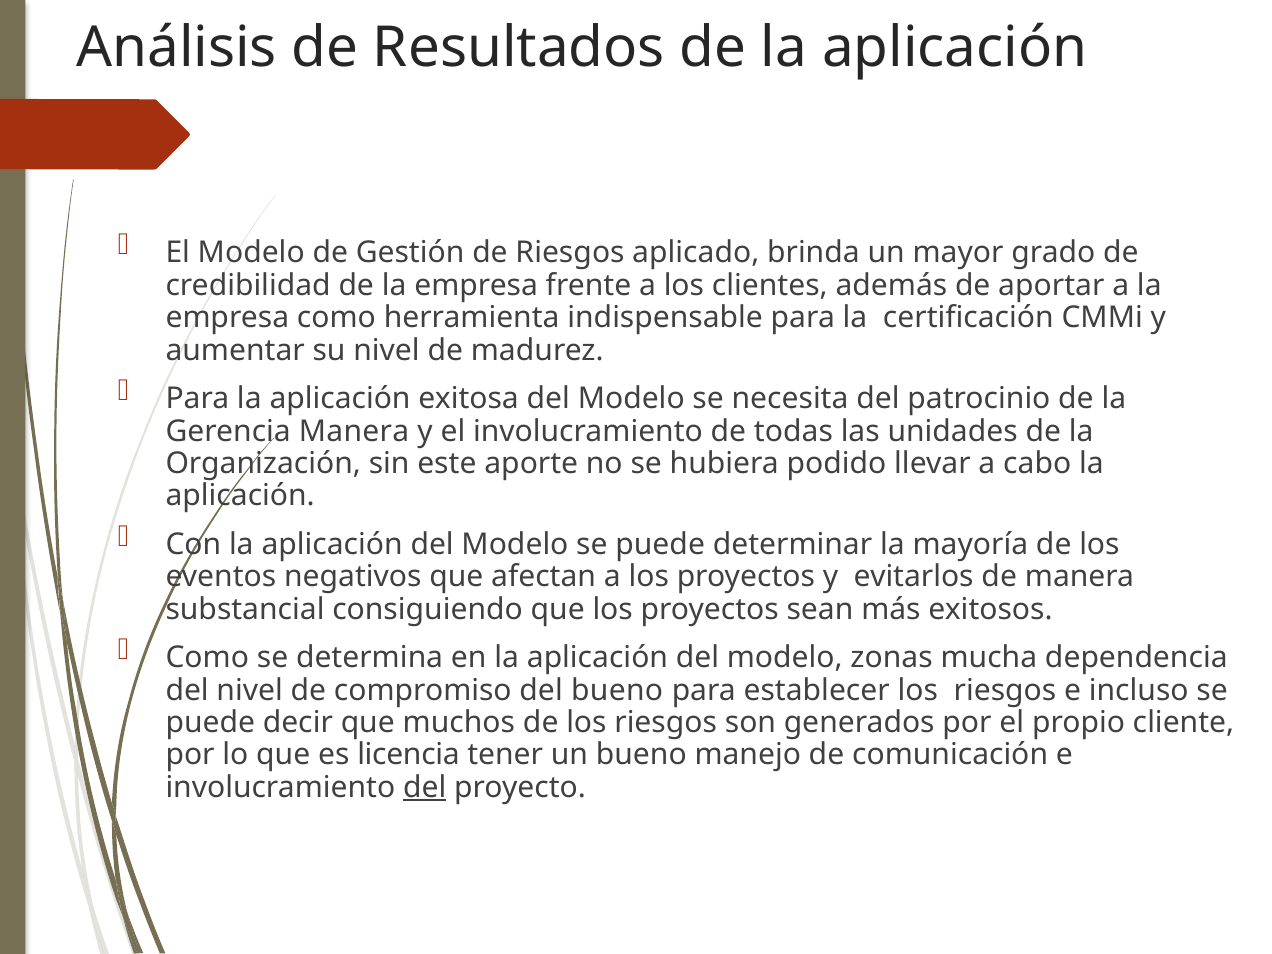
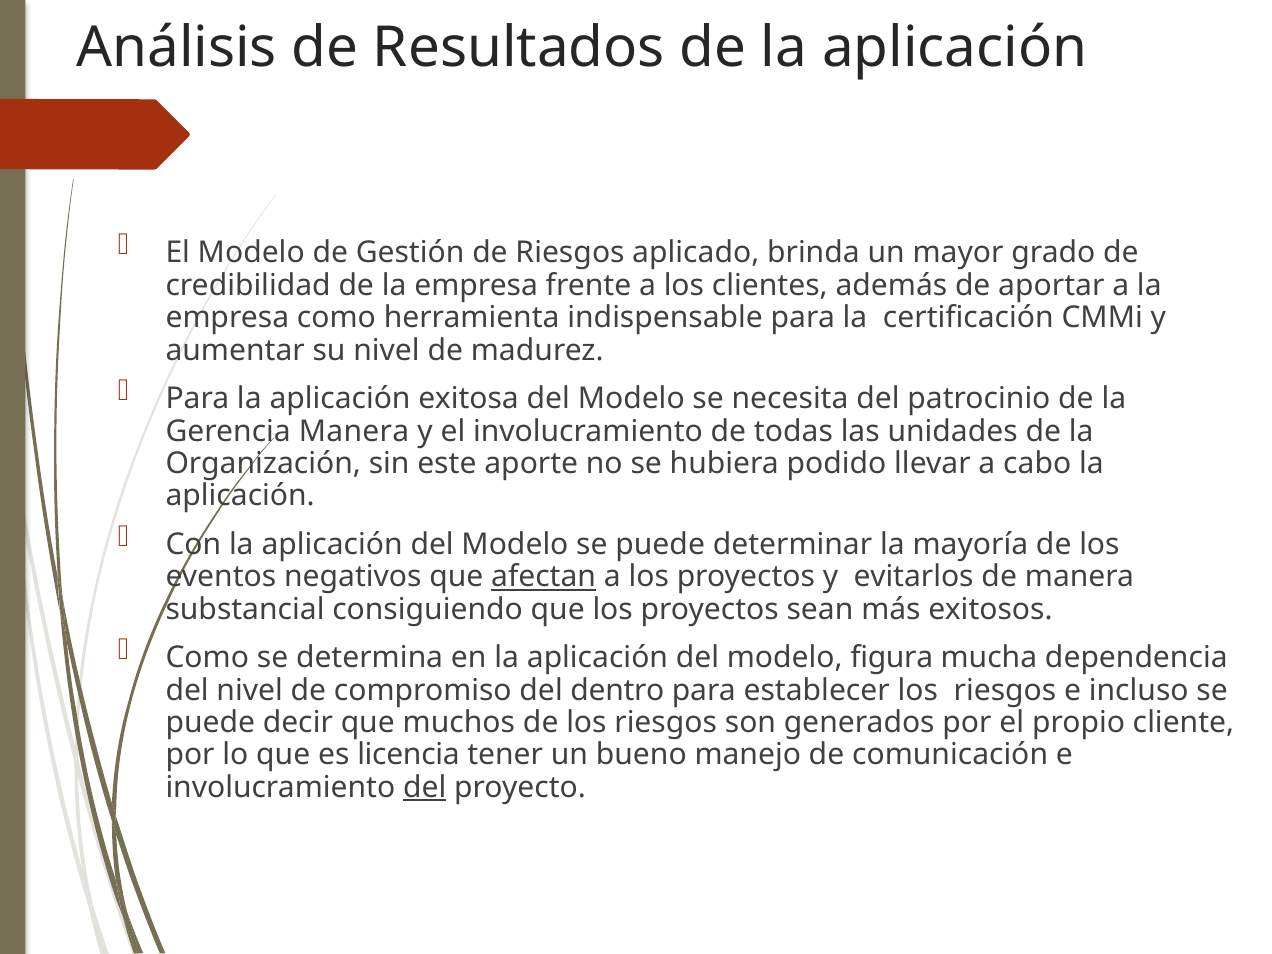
afectan underline: none -> present (544, 577)
zonas: zonas -> figura (892, 658)
del bueno: bueno -> dentro (617, 690)
